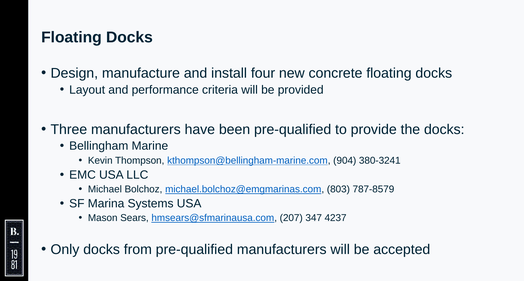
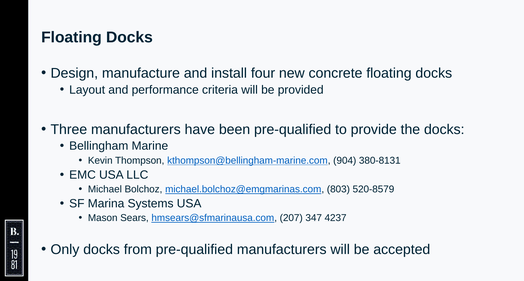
380-3241: 380-3241 -> 380-8131 (380, 160)
787-8579: 787-8579 -> 520-8579 (373, 189)
